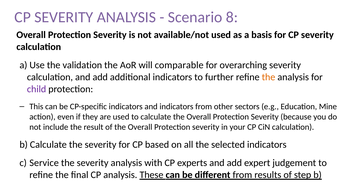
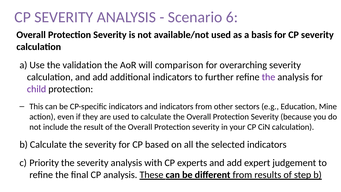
8: 8 -> 6 (232, 17)
comparable: comparable -> comparison (179, 65)
the colour: orange -> purple (269, 77)
Service: Service -> Priority (44, 163)
